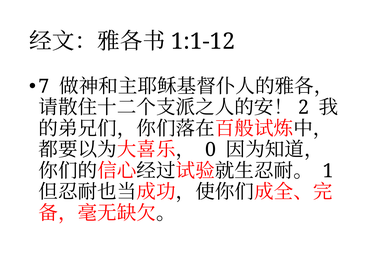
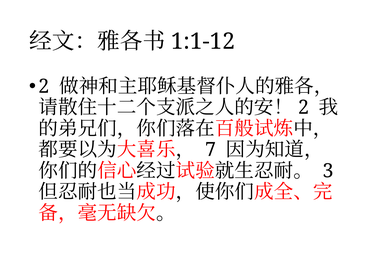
7: 7 -> 2 (44, 86)
0: 0 -> 7 (210, 150)
1: 1 -> 3 (328, 171)
